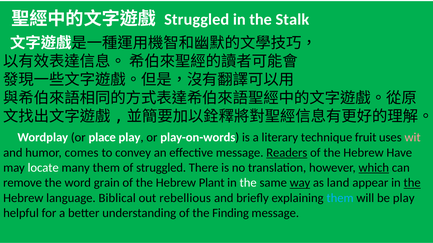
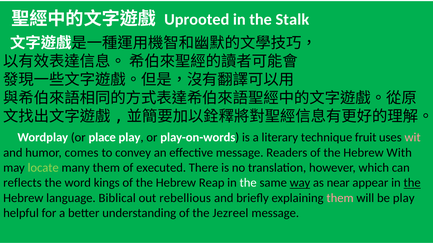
Struggled: Struggled -> Uprooted (197, 20)
Readers underline: present -> none (287, 153)
Have: Have -> With (399, 153)
locate colour: white -> light green (43, 168)
of struggled: struggled -> executed (161, 168)
which underline: present -> none (374, 168)
remove: remove -> reflects (22, 183)
grain: grain -> kings (107, 183)
Plant: Plant -> Reap (212, 183)
land: land -> near (338, 183)
them colour: light blue -> pink (340, 198)
Finding: Finding -> Jezreel (230, 214)
